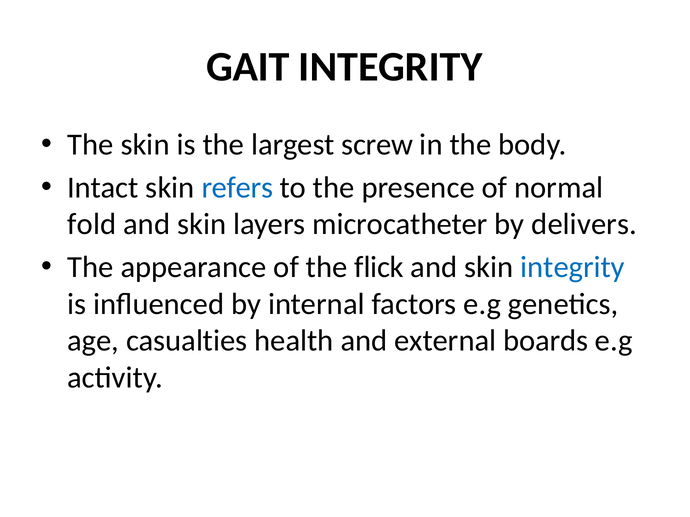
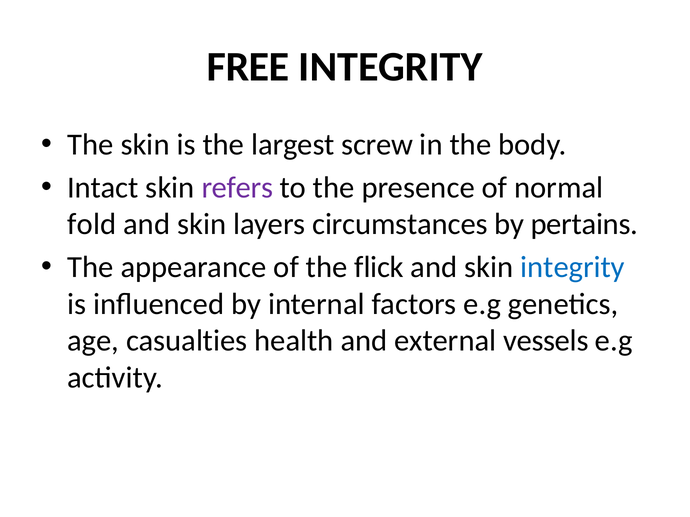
GAIT: GAIT -> FREE (248, 67)
refers colour: blue -> purple (237, 188)
microcatheter: microcatheter -> circumstances (400, 225)
delivers: delivers -> pertains (584, 225)
boards: boards -> vessels (546, 341)
